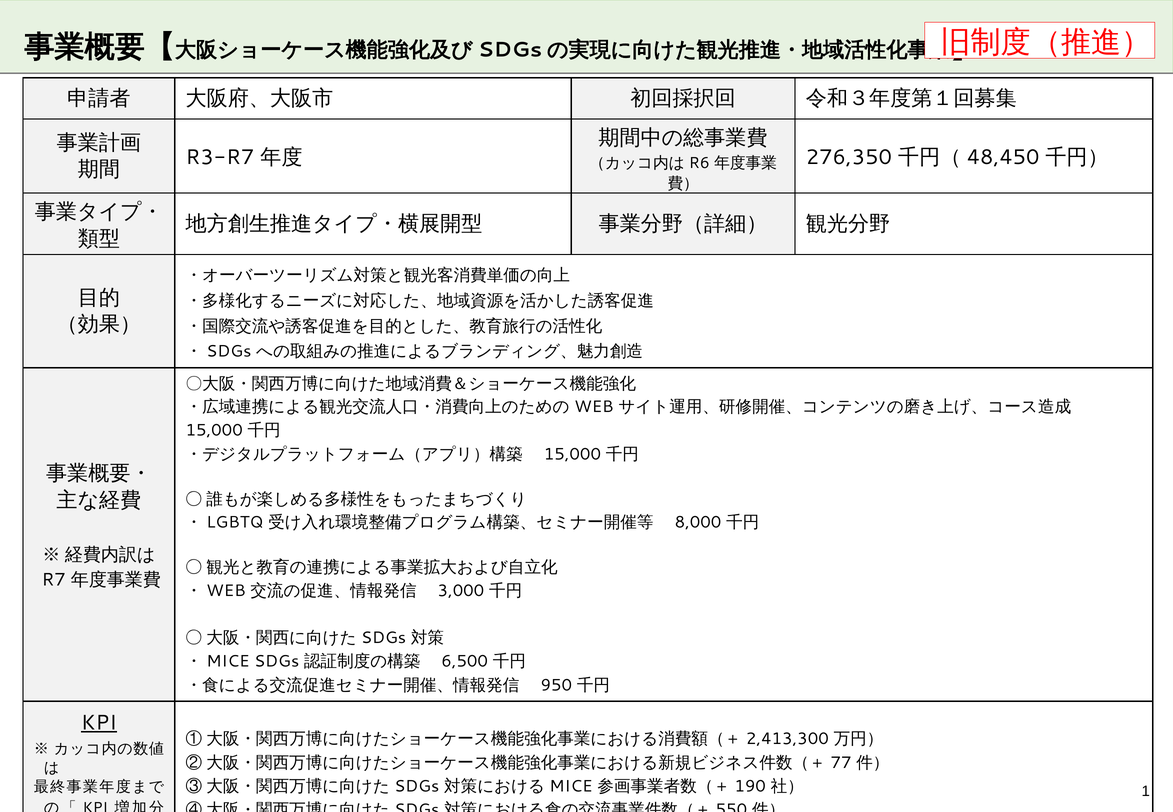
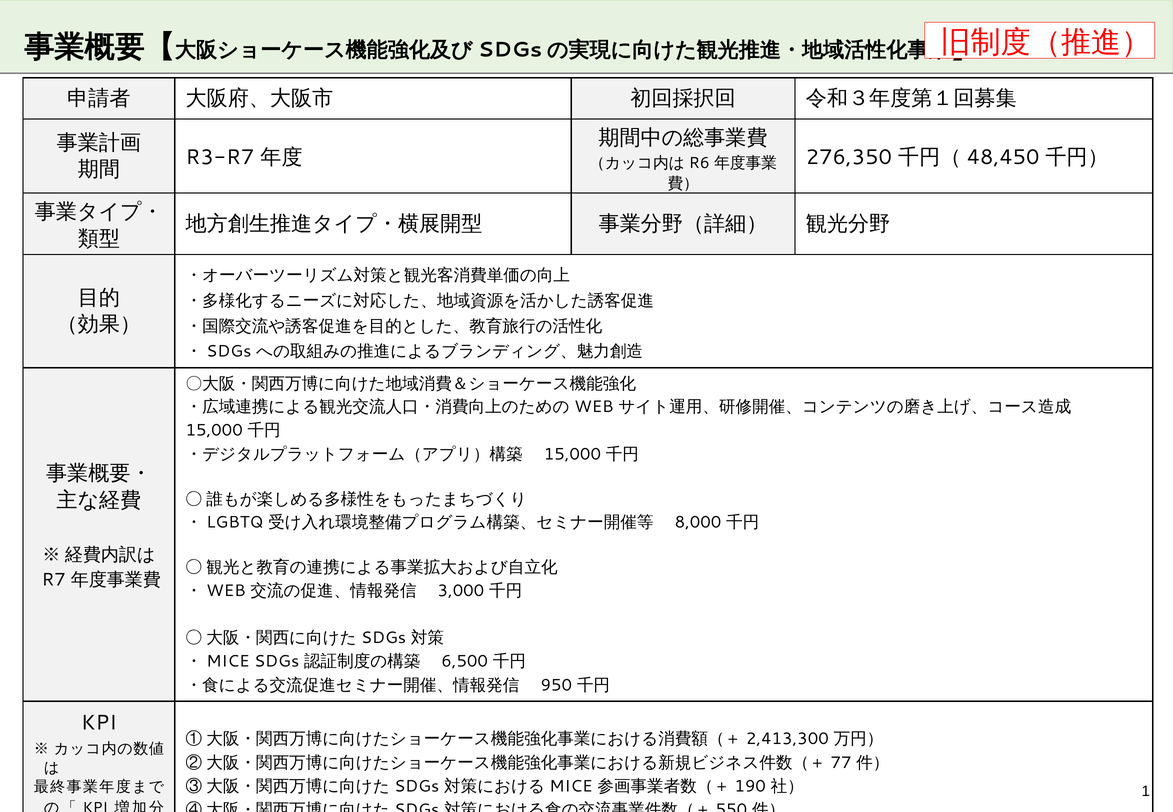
KPI underline: present -> none (99, 723)
